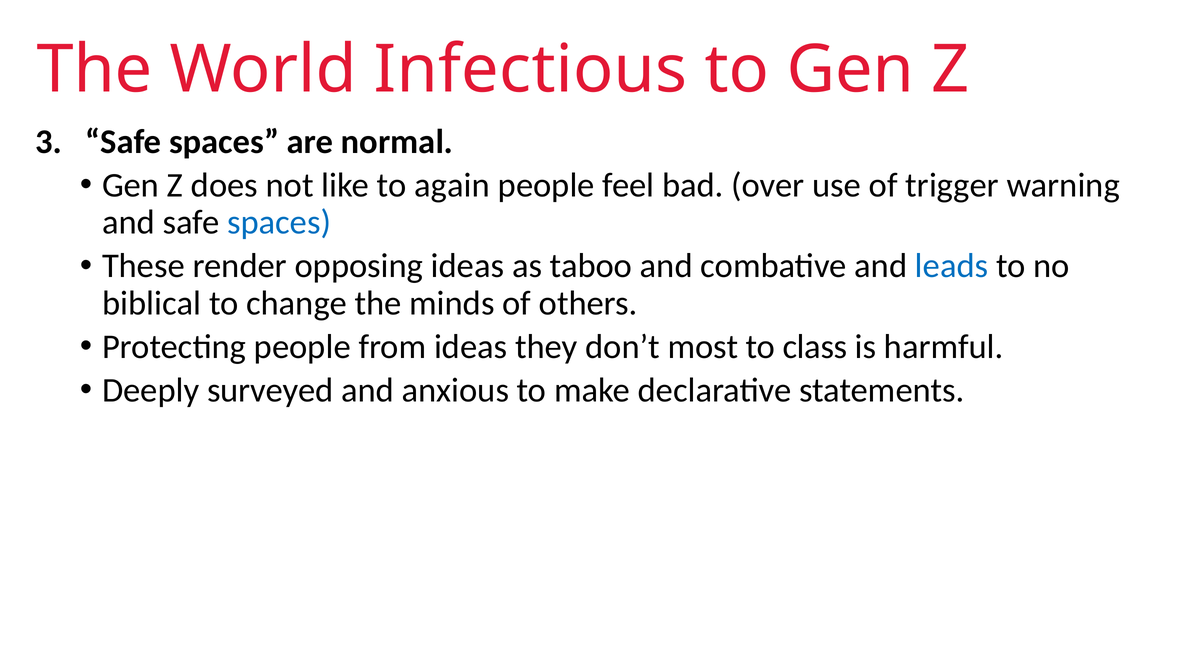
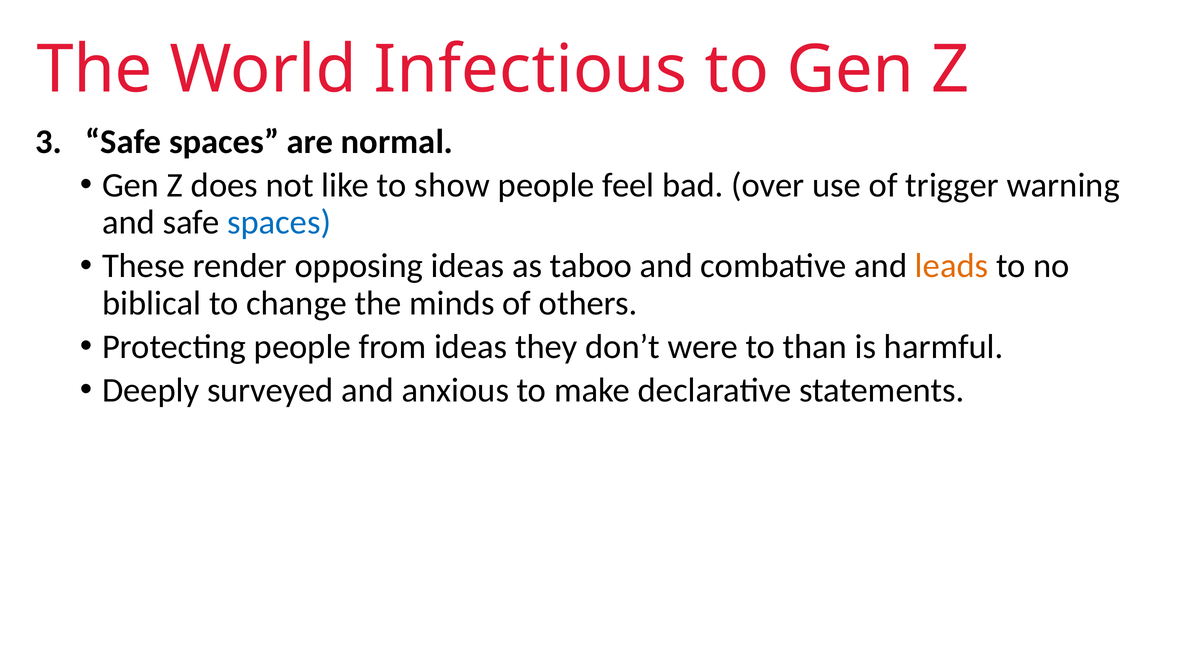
again: again -> show (452, 185)
leads colour: blue -> orange (952, 266)
most: most -> were (703, 347)
class: class -> than (815, 347)
